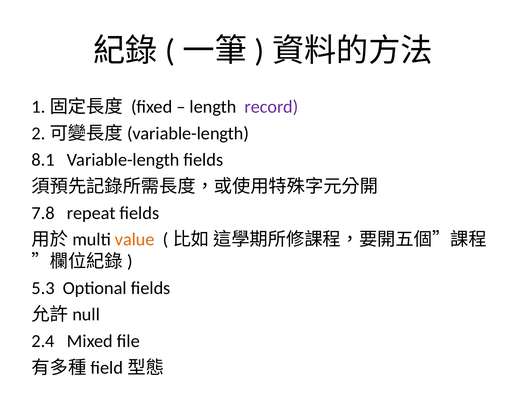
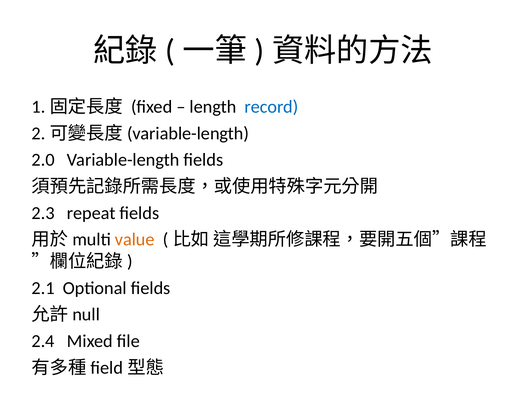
record colour: purple -> blue (271, 107)
8.1: 8.1 -> 2.0 (43, 160)
7.8: 7.8 -> 2.3 (43, 213)
5.3: 5.3 -> 2.1 (43, 288)
